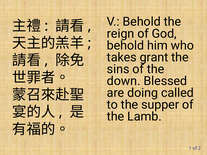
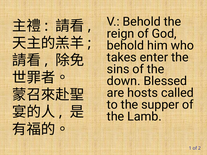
grant: grant -> enter (154, 57)
doing: doing -> hosts (143, 93)
